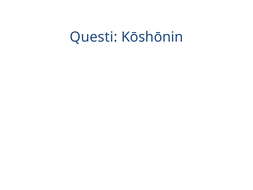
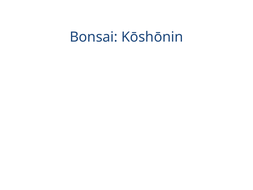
Questi: Questi -> Bonsai (94, 37)
